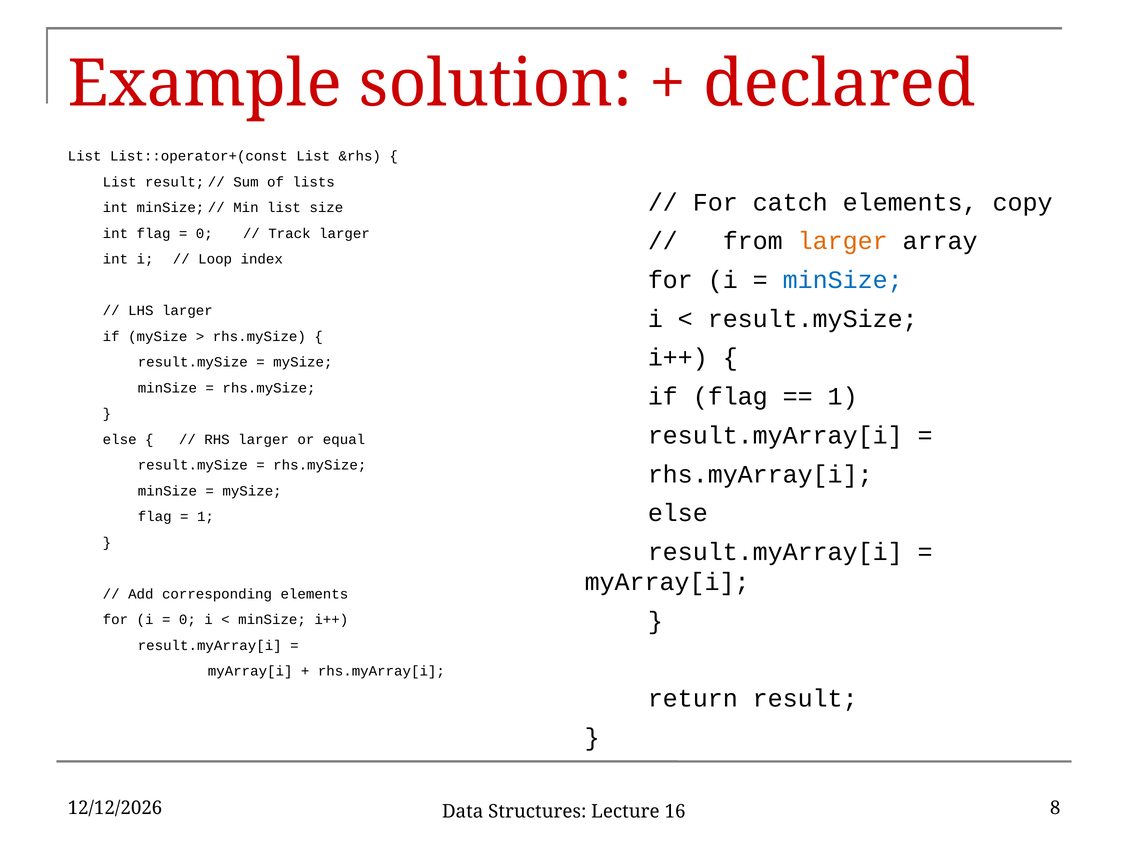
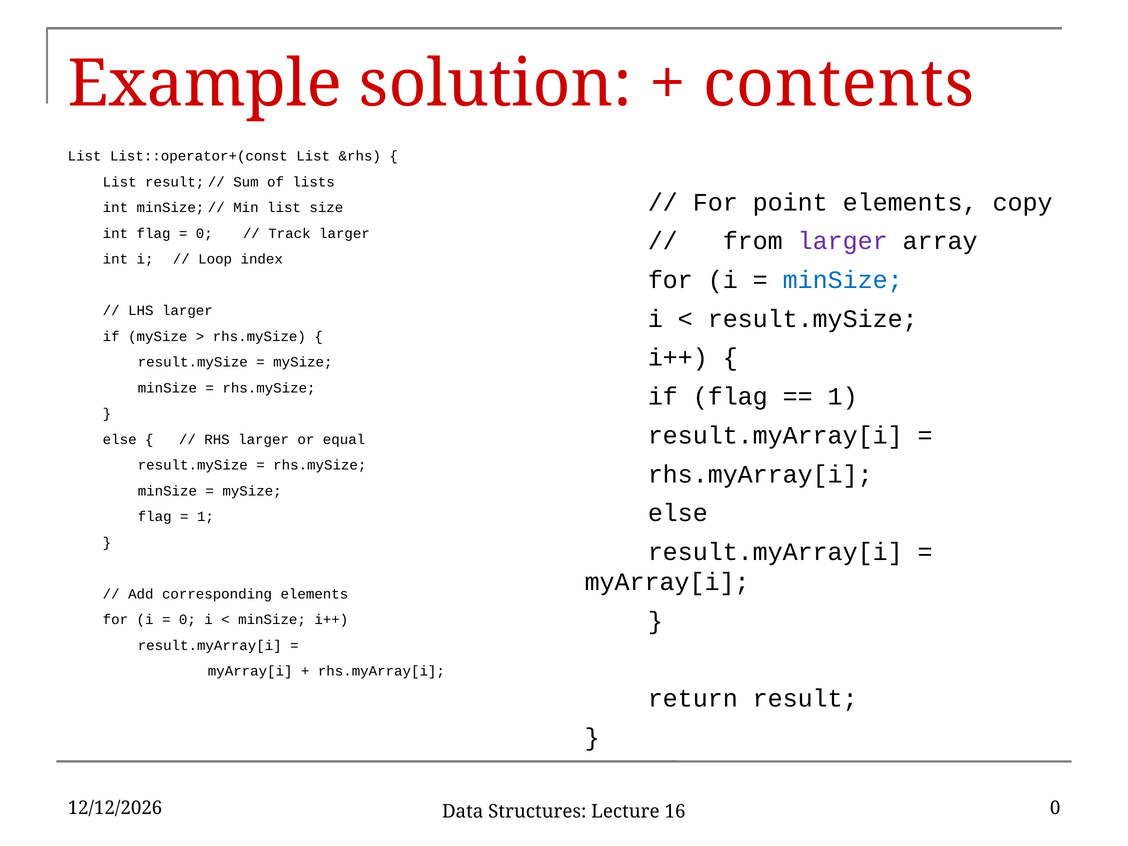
declared: declared -> contents (839, 84)
catch: catch -> point (790, 202)
larger colour: orange -> purple (843, 241)
8: 8 -> 0 (1055, 808)
